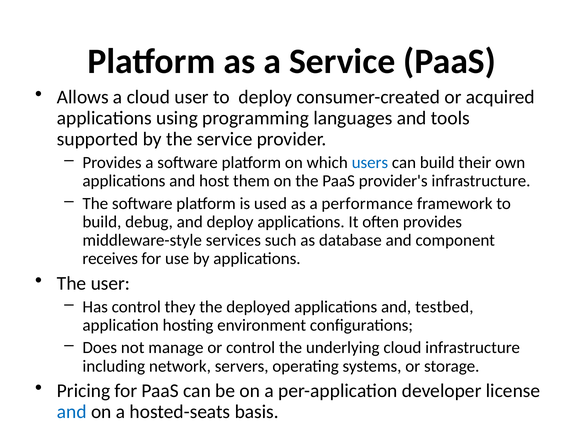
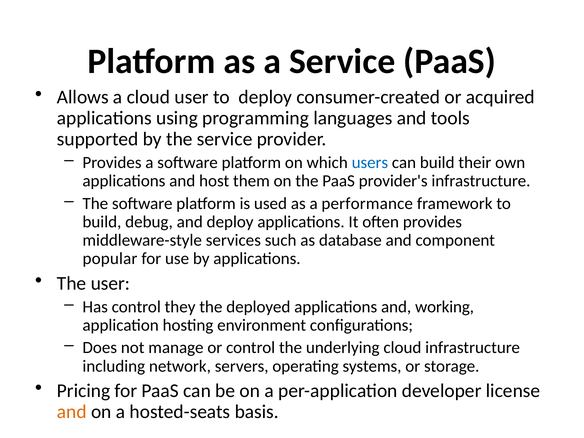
receives: receives -> popular (110, 259)
testbed: testbed -> working (445, 307)
and colour: blue -> orange (72, 412)
